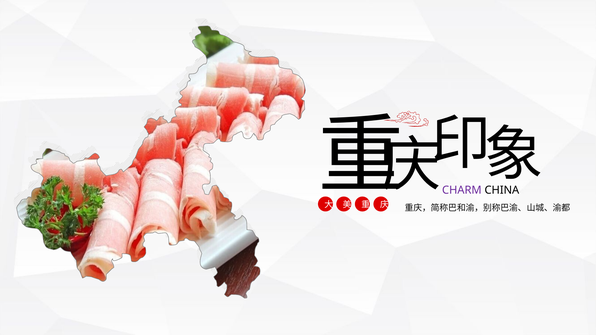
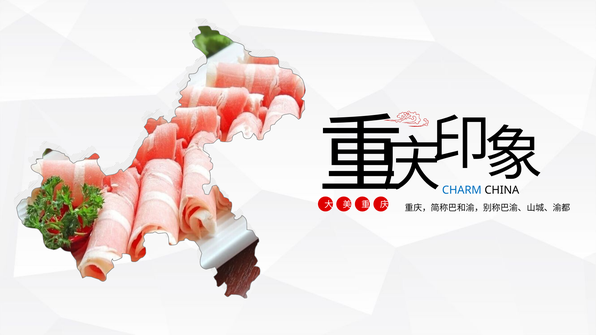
CHARM colour: purple -> blue (462, 190)
